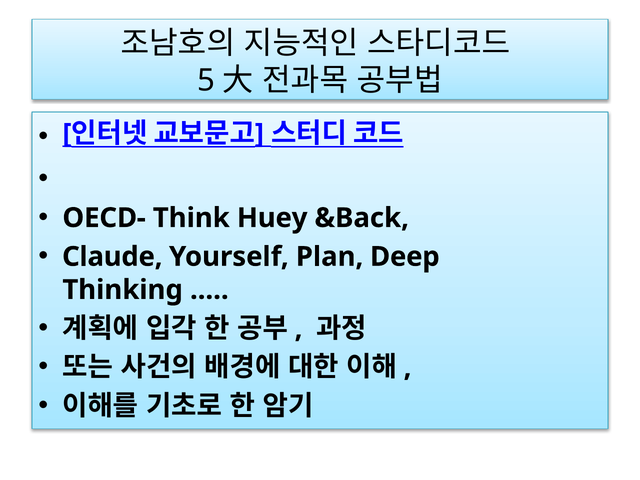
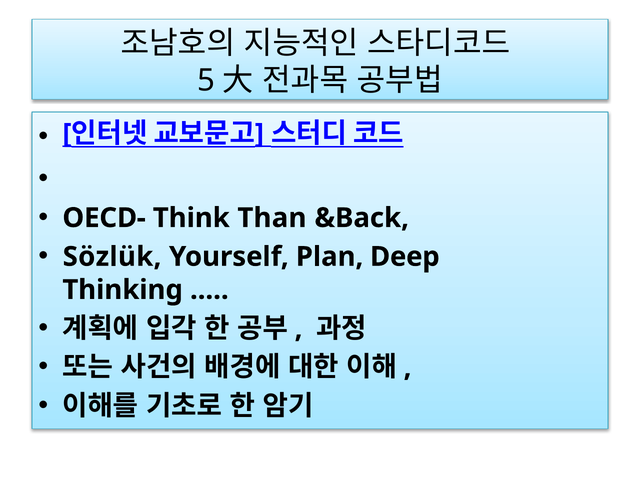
Huey: Huey -> Than (272, 218)
Claude: Claude -> Sözlük (112, 257)
